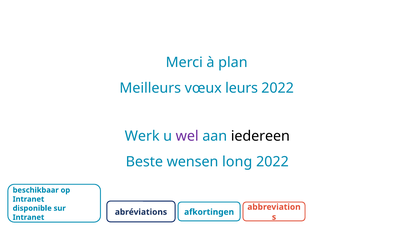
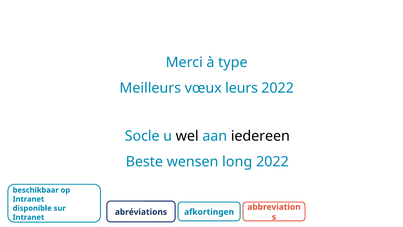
plan: plan -> type (233, 62)
Werk: Werk -> Socle (142, 136)
wel colour: purple -> black (187, 136)
